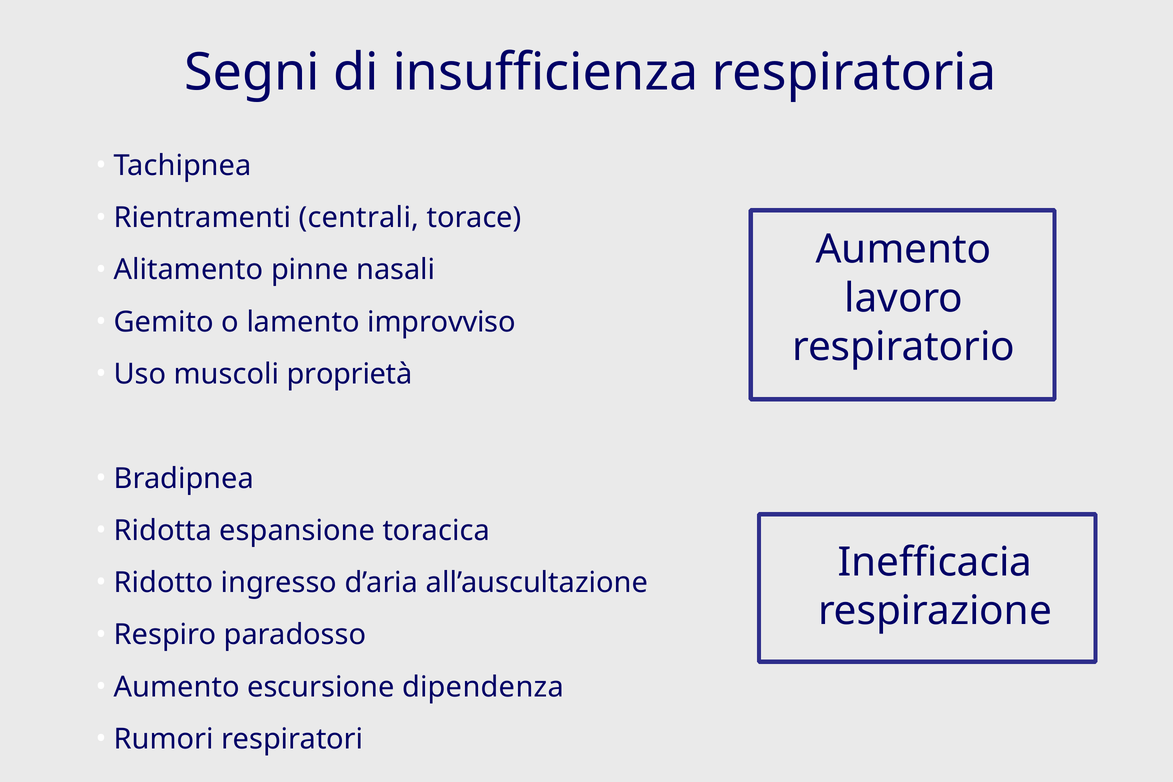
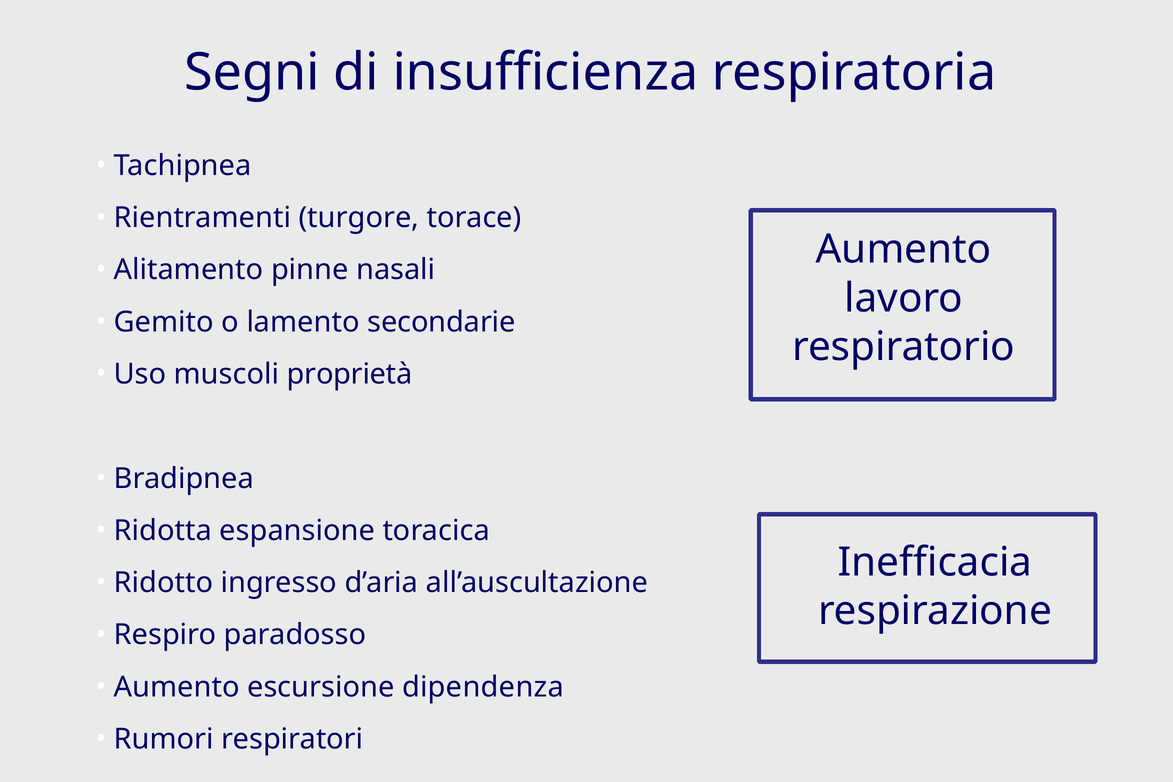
centrali: centrali -> turgore (359, 218)
improvviso: improvviso -> secondarie (441, 322)
